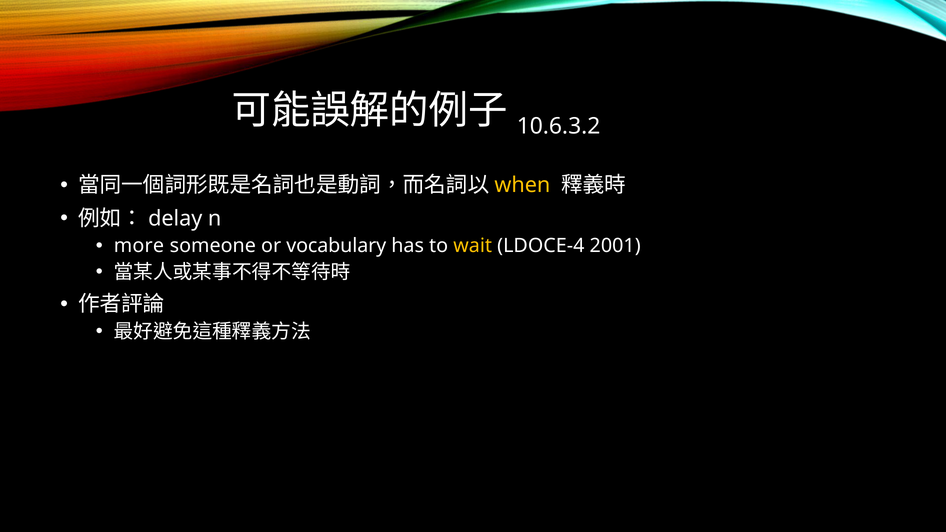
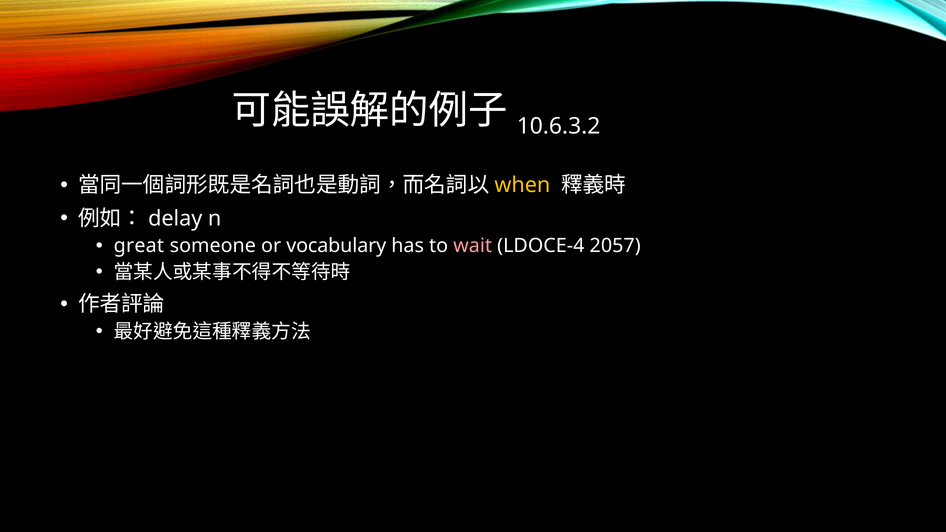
more: more -> great (139, 246)
wait colour: yellow -> pink (473, 246)
2001: 2001 -> 2057 (615, 246)
